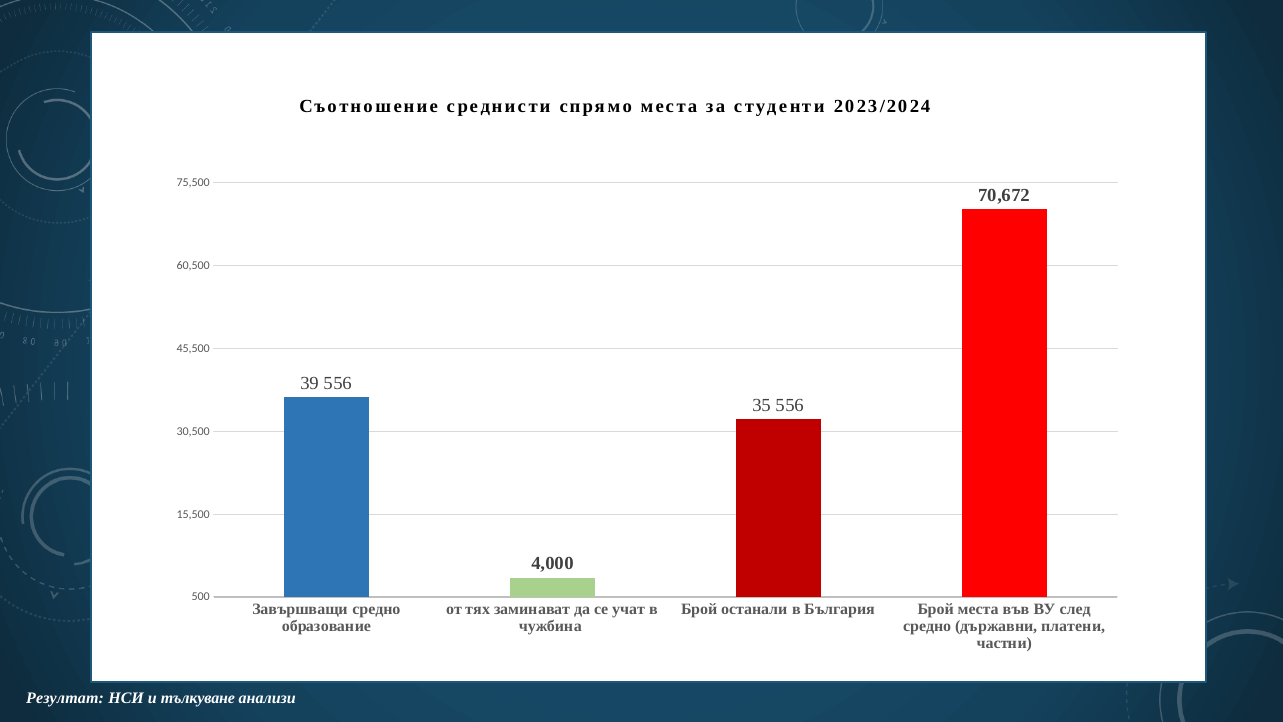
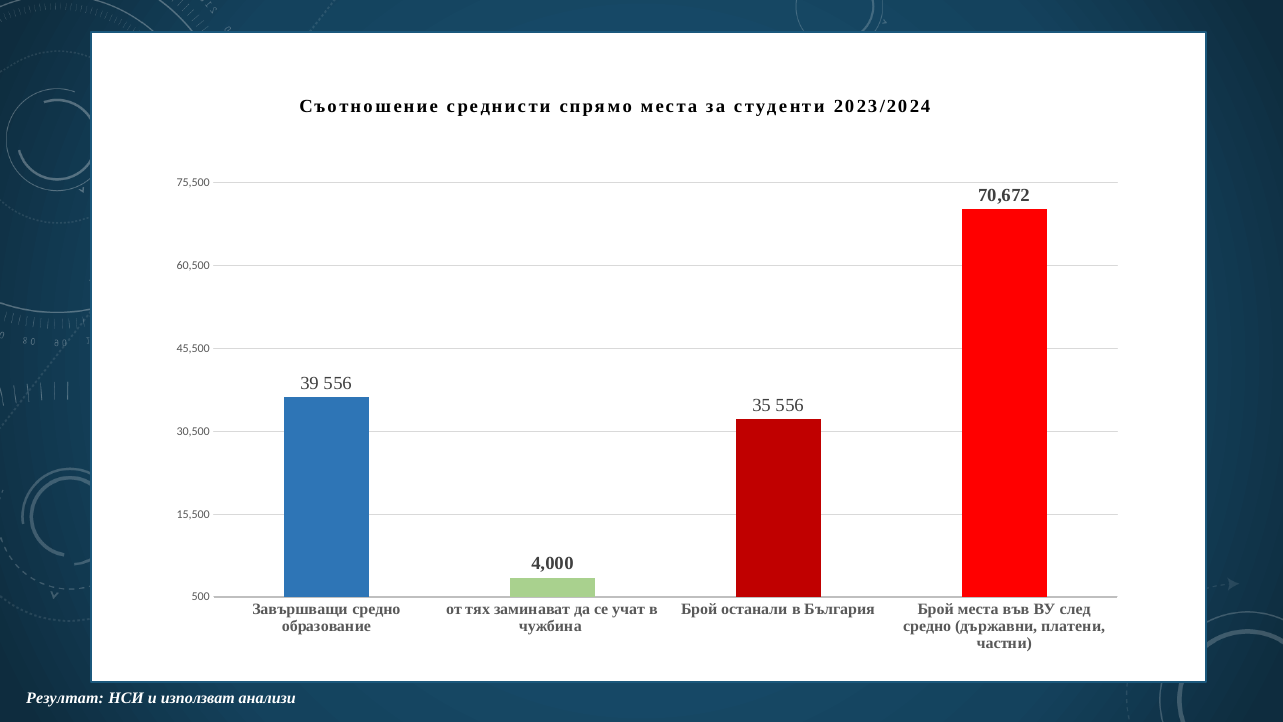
тълкуване: тълкуване -> използват (198, 698)
